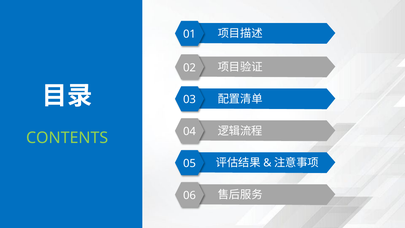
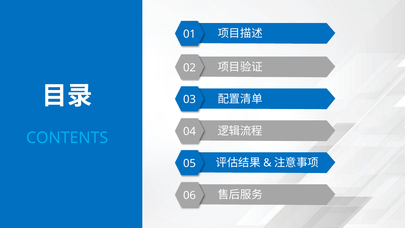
CONTENTS colour: light green -> light blue (67, 138)
